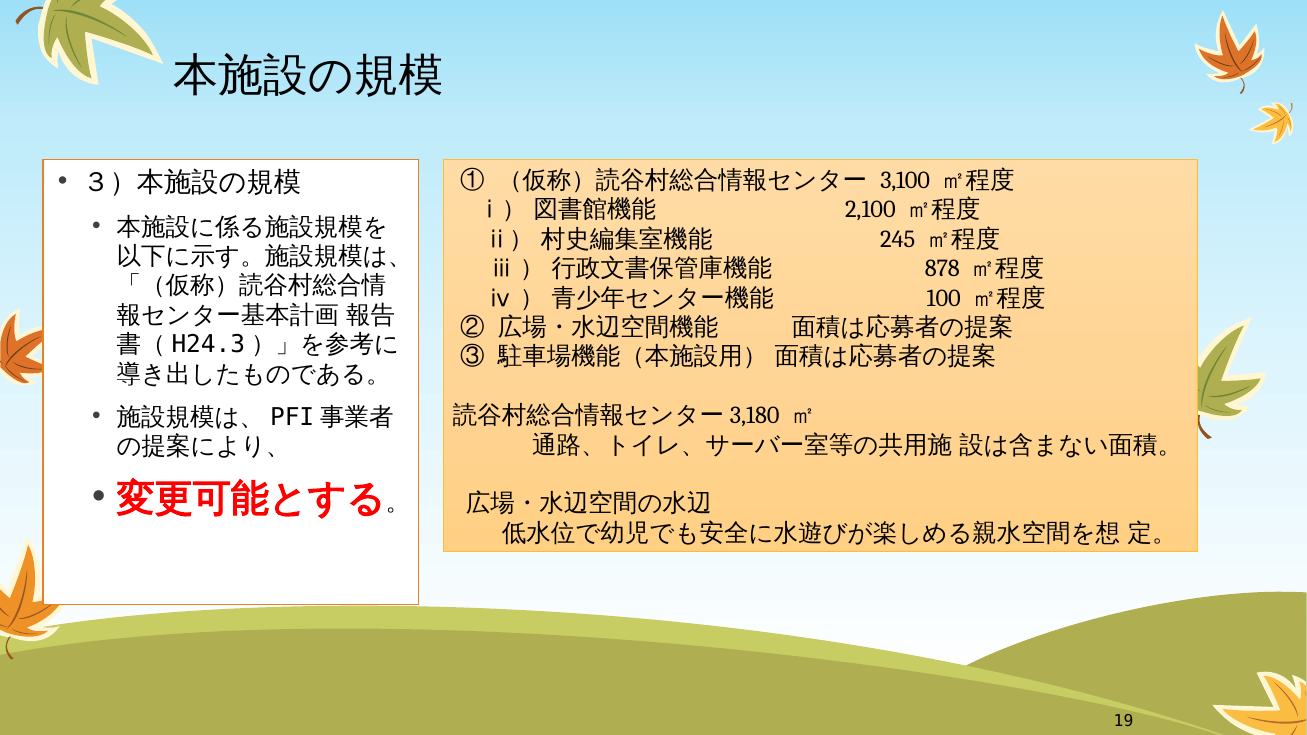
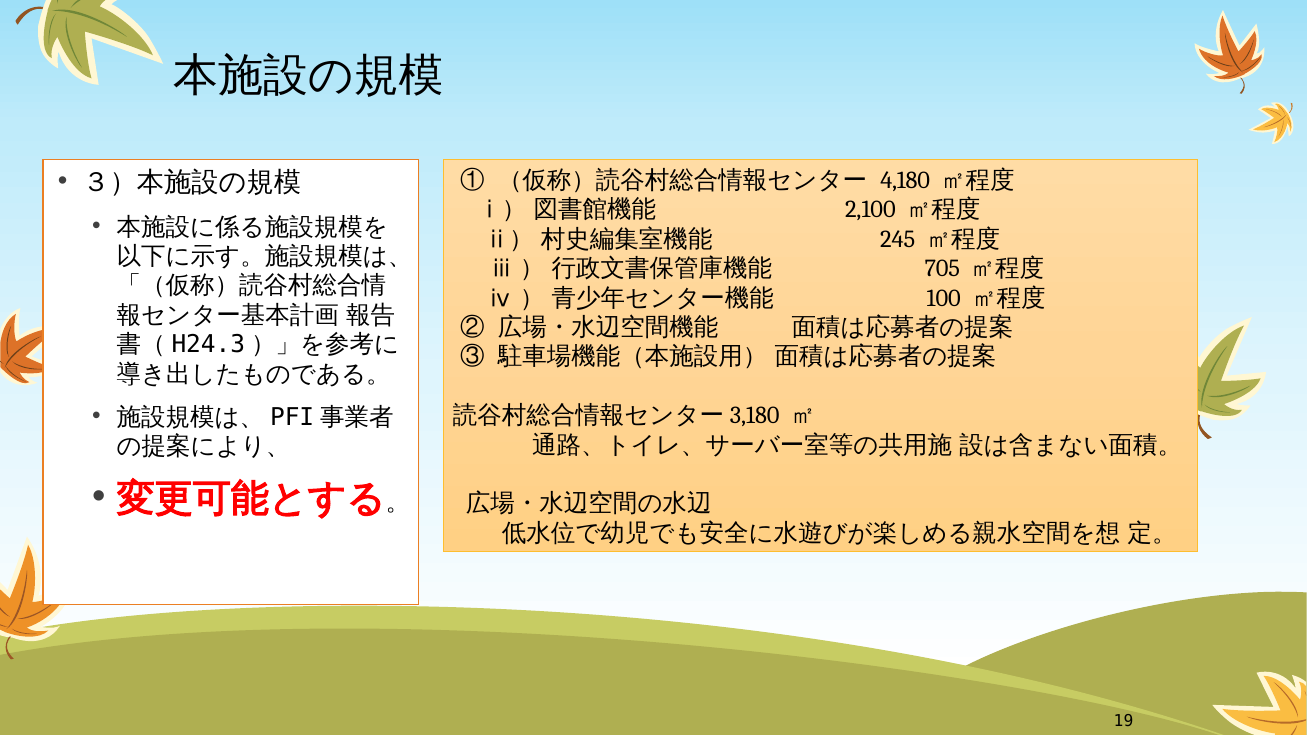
3,100: 3,100 -> 4,180 (905, 181)
878: 878 -> 705 (942, 269)
